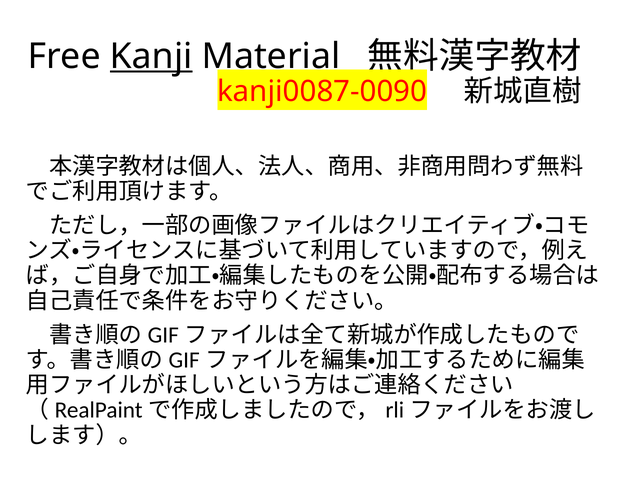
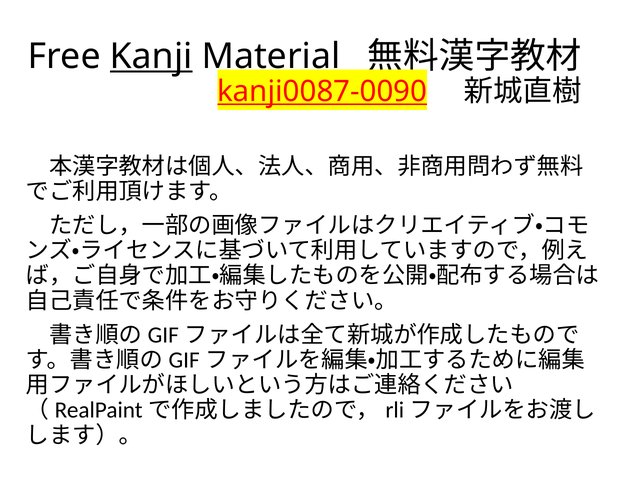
kanji0087-0090 underline: none -> present (322, 91)
